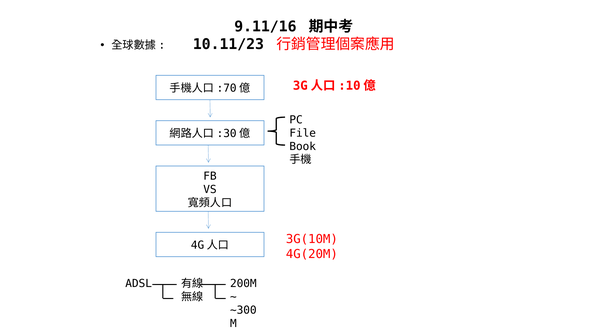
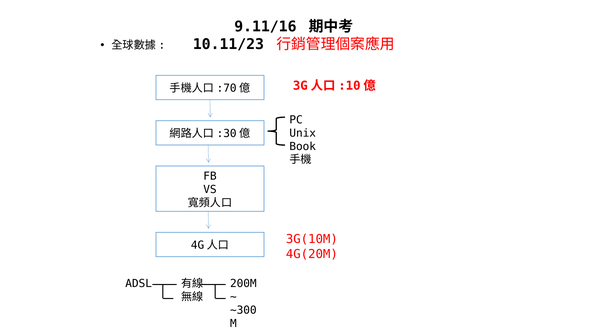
File: File -> Unix (303, 133)
